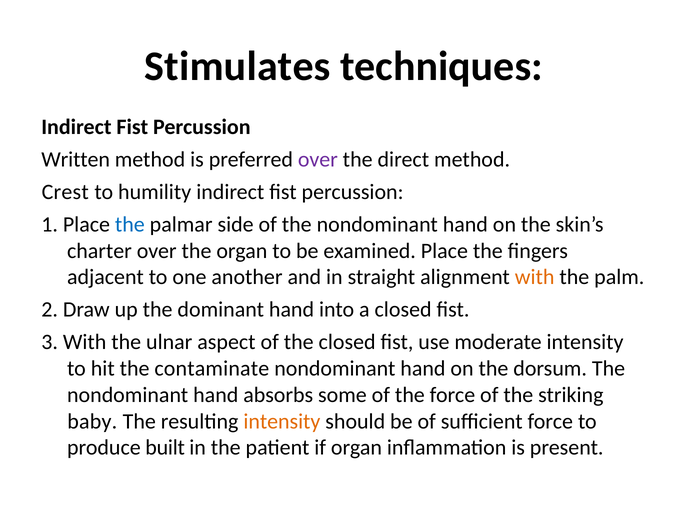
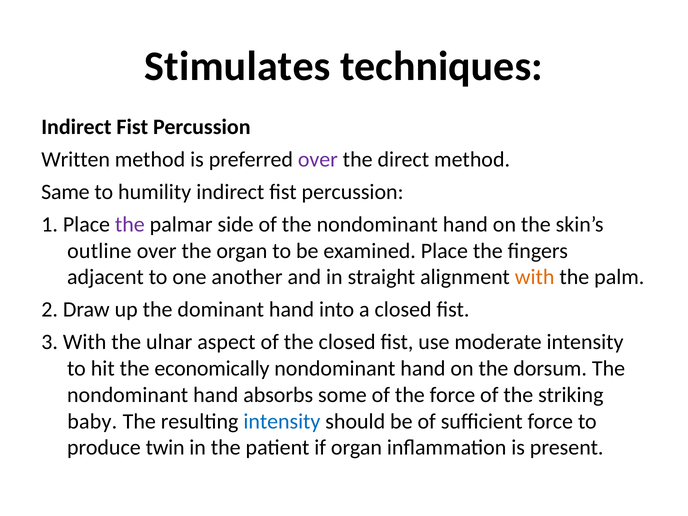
Crest: Crest -> Same (65, 192)
the colour: blue -> purple (130, 225)
charter: charter -> outline (99, 251)
contaminate: contaminate -> economically (212, 369)
intensity colour: orange -> blue (282, 421)
built: built -> twin (165, 448)
